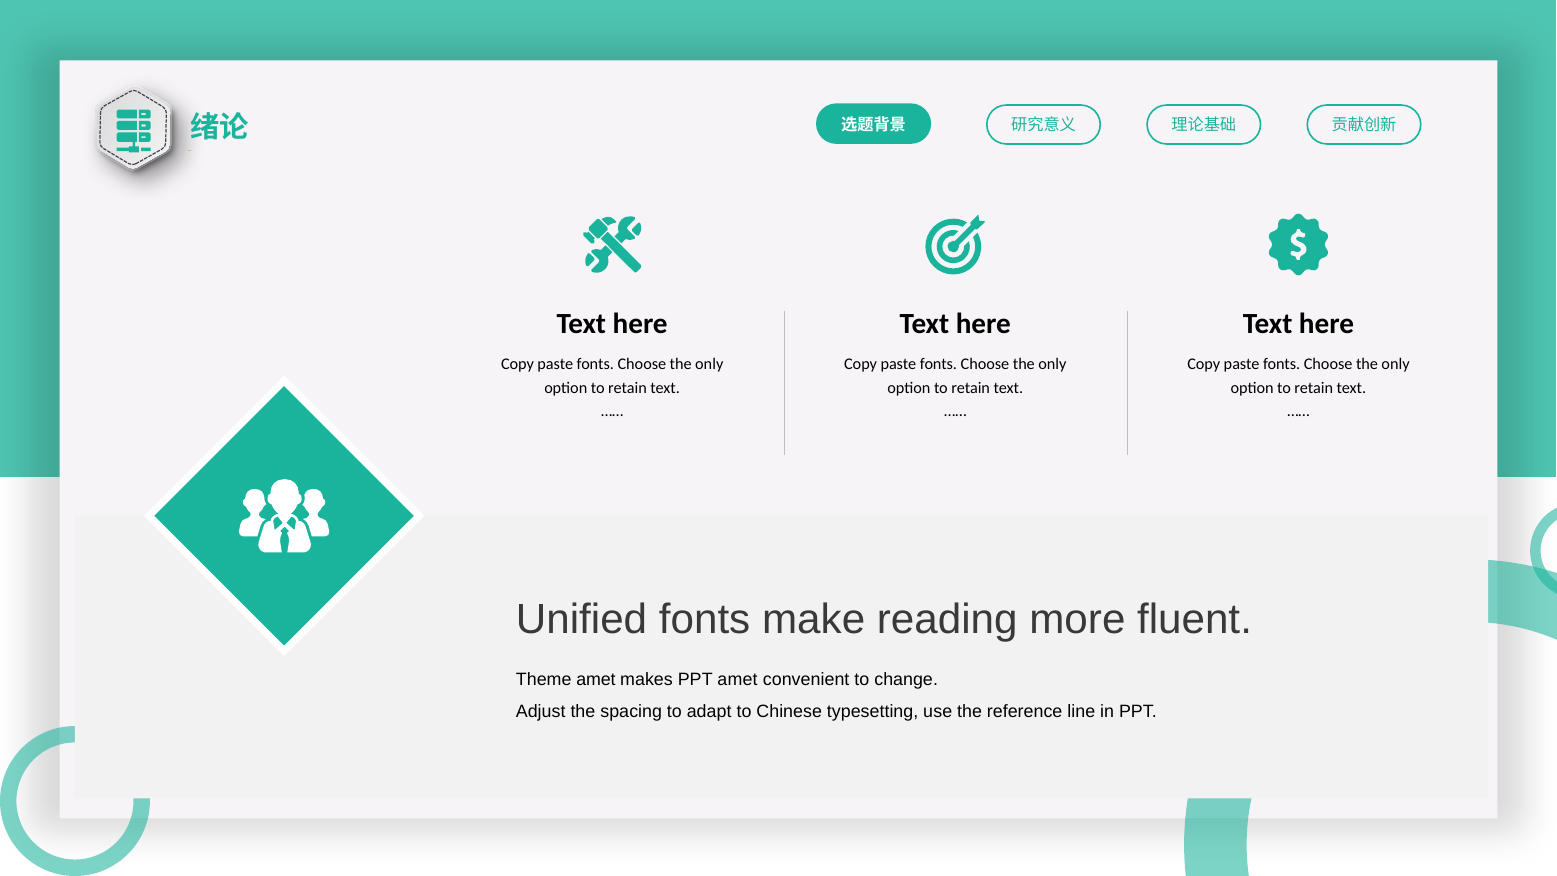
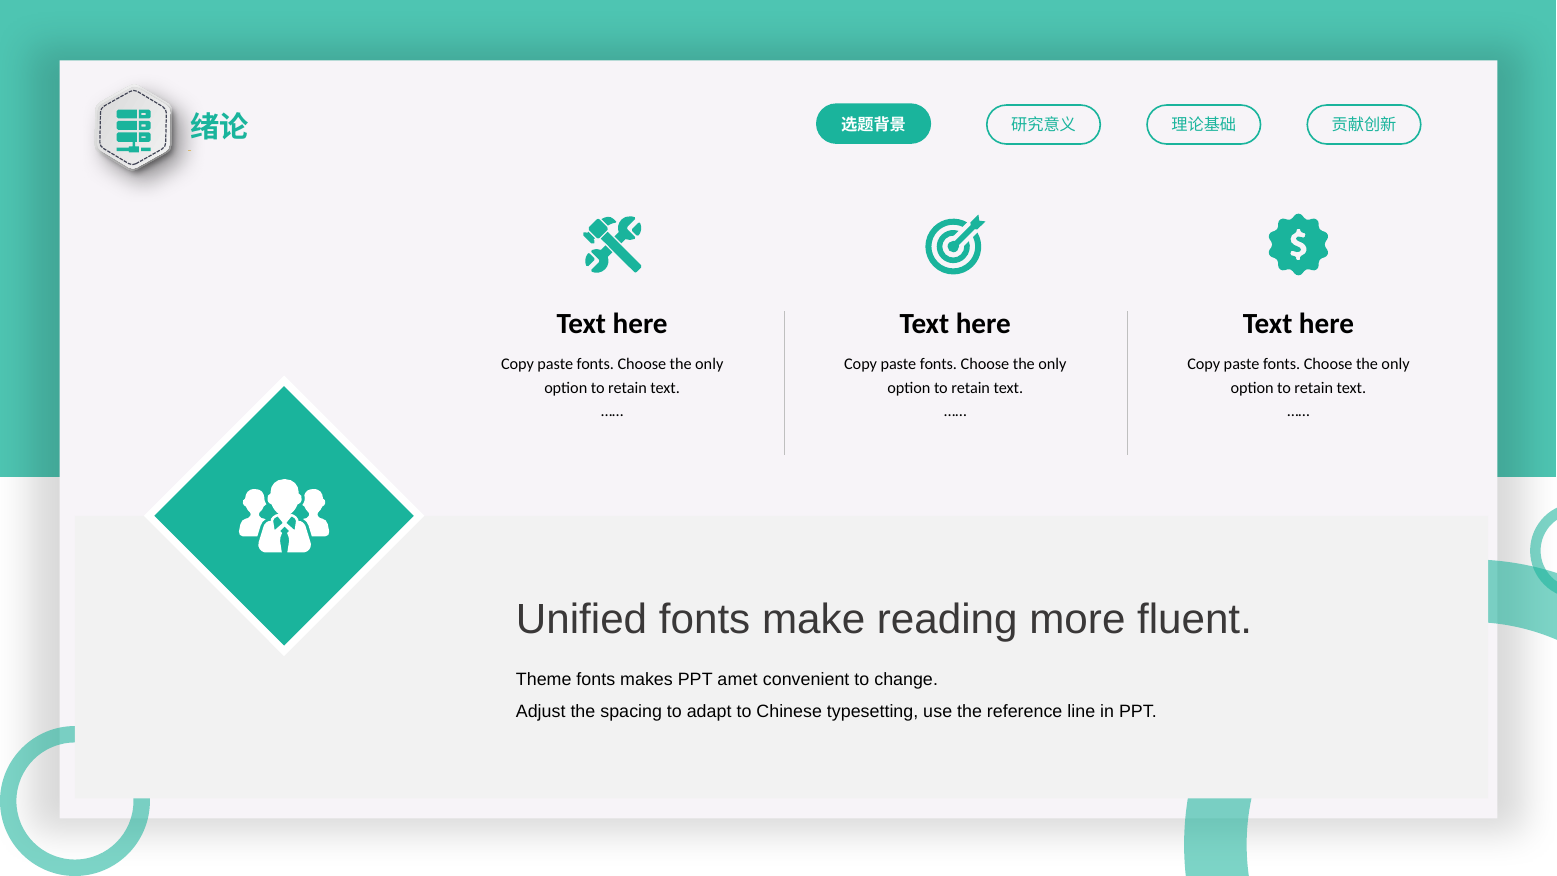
Theme amet: amet -> fonts (596, 679)
